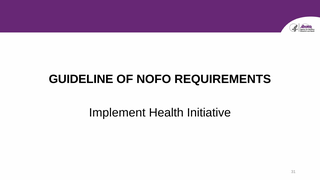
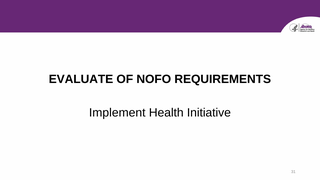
GUIDELINE: GUIDELINE -> EVALUATE (81, 79)
